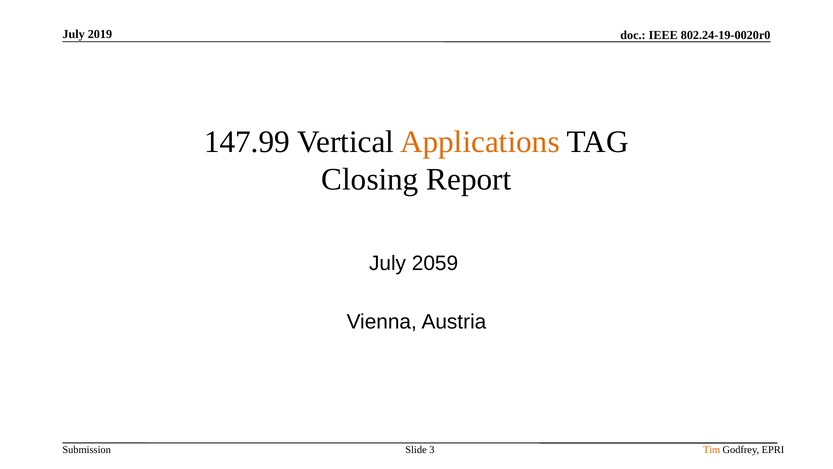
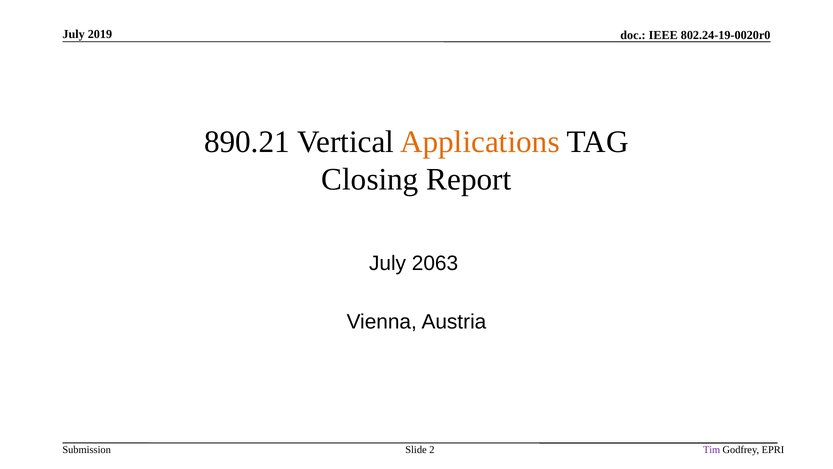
147.99: 147.99 -> 890.21 (247, 142)
2059: 2059 -> 2063 (435, 263)
3: 3 -> 2 (432, 449)
Tim colour: orange -> purple (712, 449)
